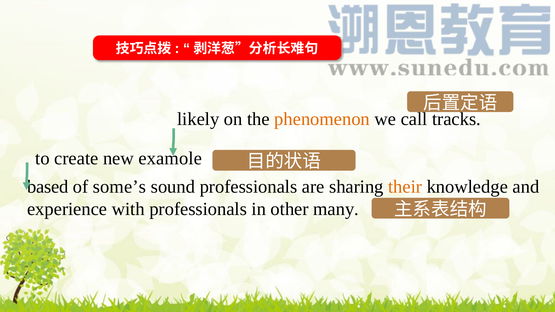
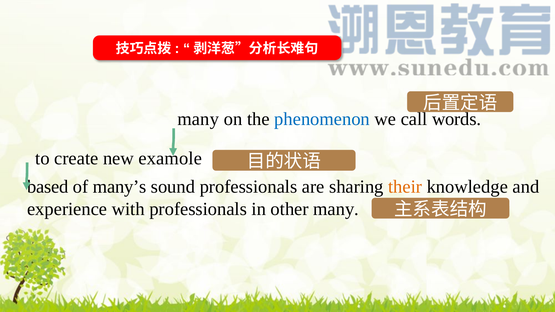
likely: likely -> many (198, 119)
phenomenon colour: orange -> blue (322, 119)
tracks: tracks -> words (457, 119)
some’s: some’s -> many’s (120, 187)
